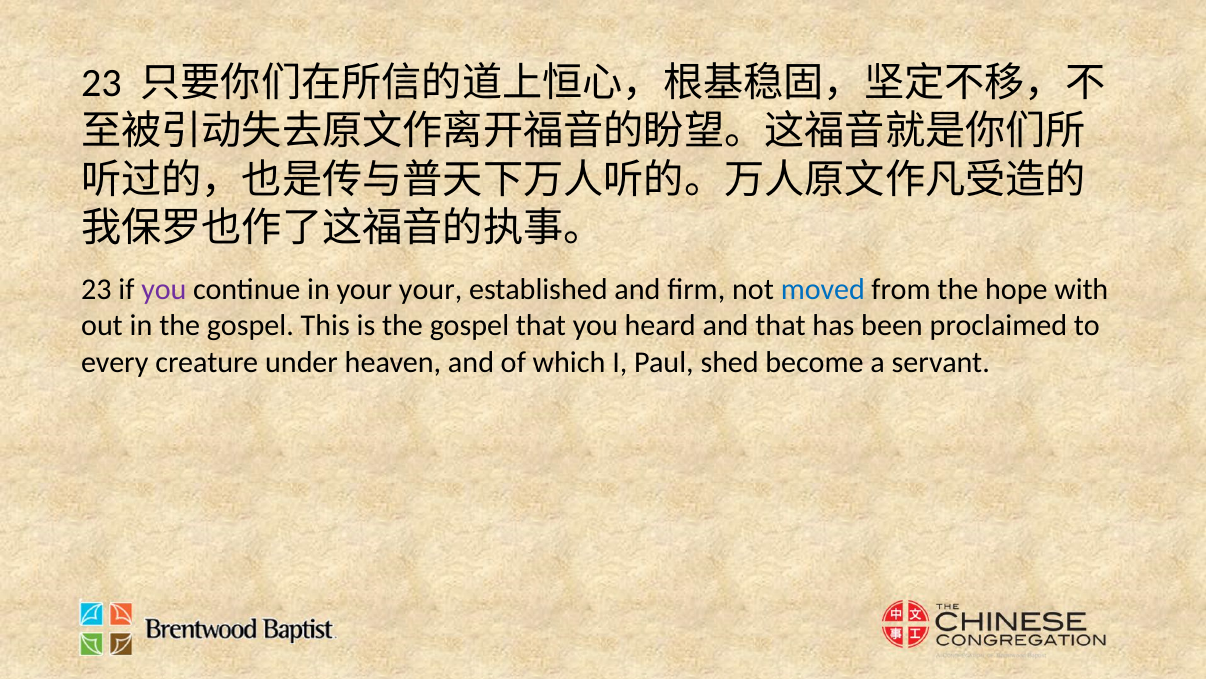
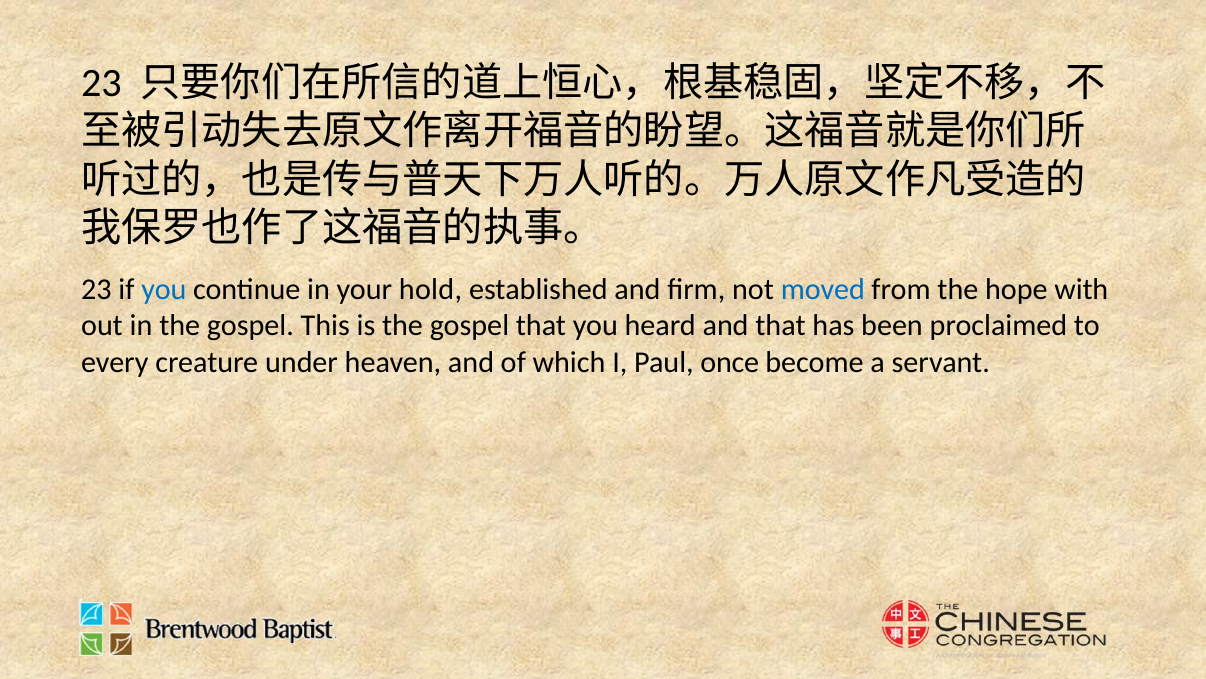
you colour: purple -> blue (164, 290)
your your: your -> hold (430, 290)
shed: shed -> once (730, 362)
